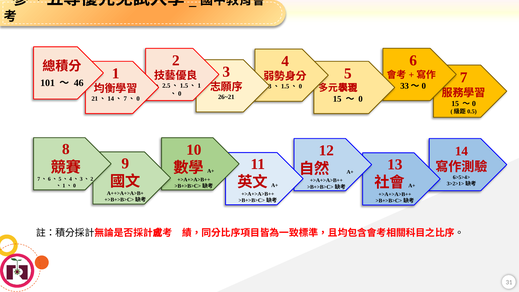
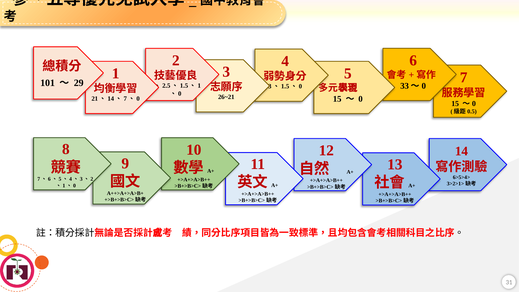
46: 46 -> 29 (79, 83)
